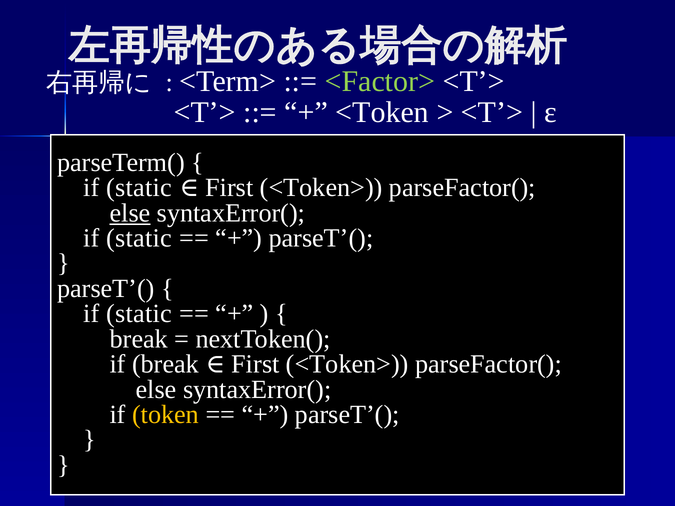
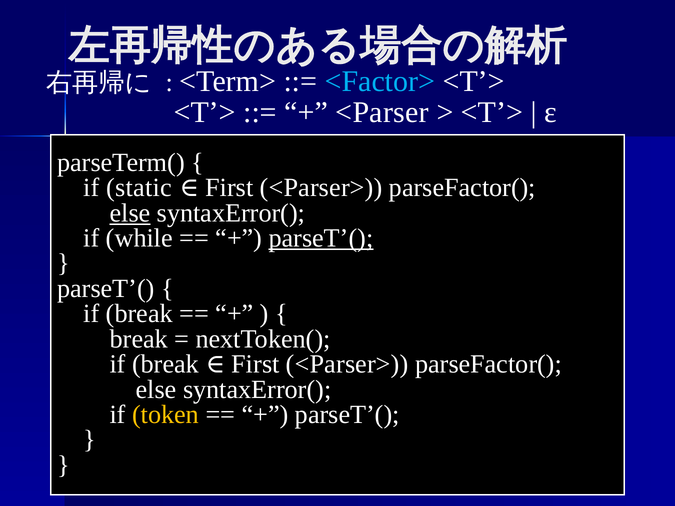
<Factor> colour: light green -> light blue (380, 81)
<Token: <Token -> <Parser (382, 112)
<Token>: <Token> -> <Parser> (321, 188)
static: static -> while (139, 238)
parseT’( underline: none -> present (321, 238)
static: static -> break (139, 314)
<Token>: <Token> -> <Parser> (347, 364)
